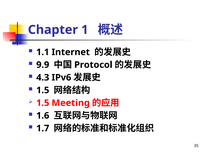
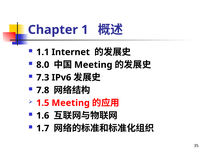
9.9: 9.9 -> 8.0 (43, 65)
Protocol: Protocol -> Meeting (93, 65)
4.3: 4.3 -> 7.3 (43, 78)
1.5: 1.5 -> 7.8 (43, 91)
